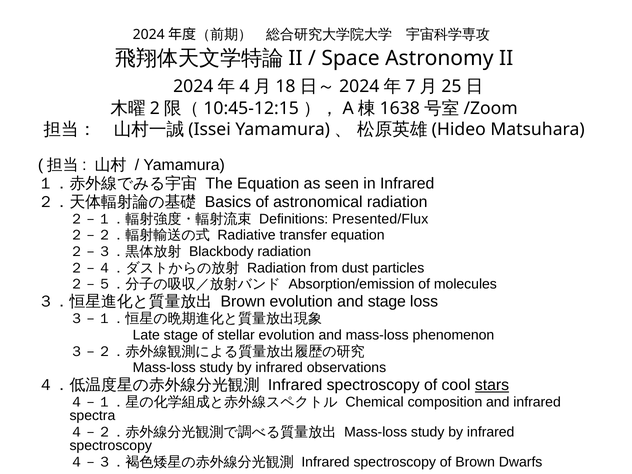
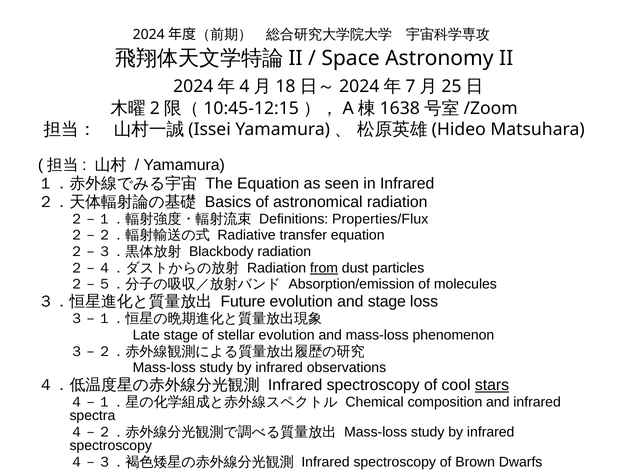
Presented/Flux: Presented/Flux -> Properties/Flux (380, 219)
from underline: none -> present (324, 268)
Brown: Brown -> Future (243, 302)
